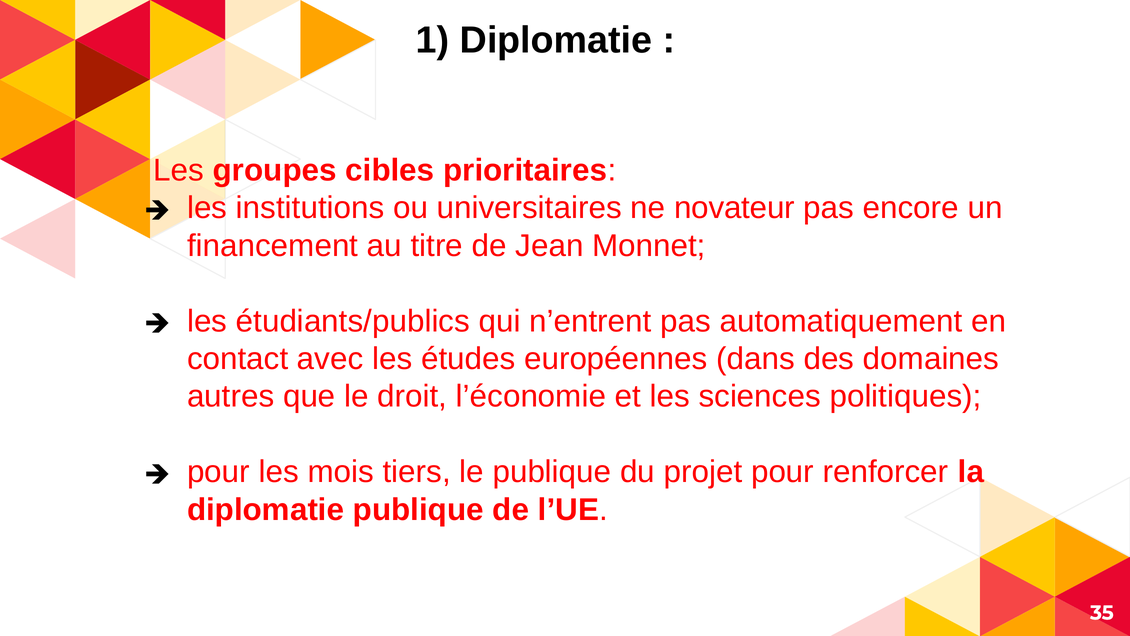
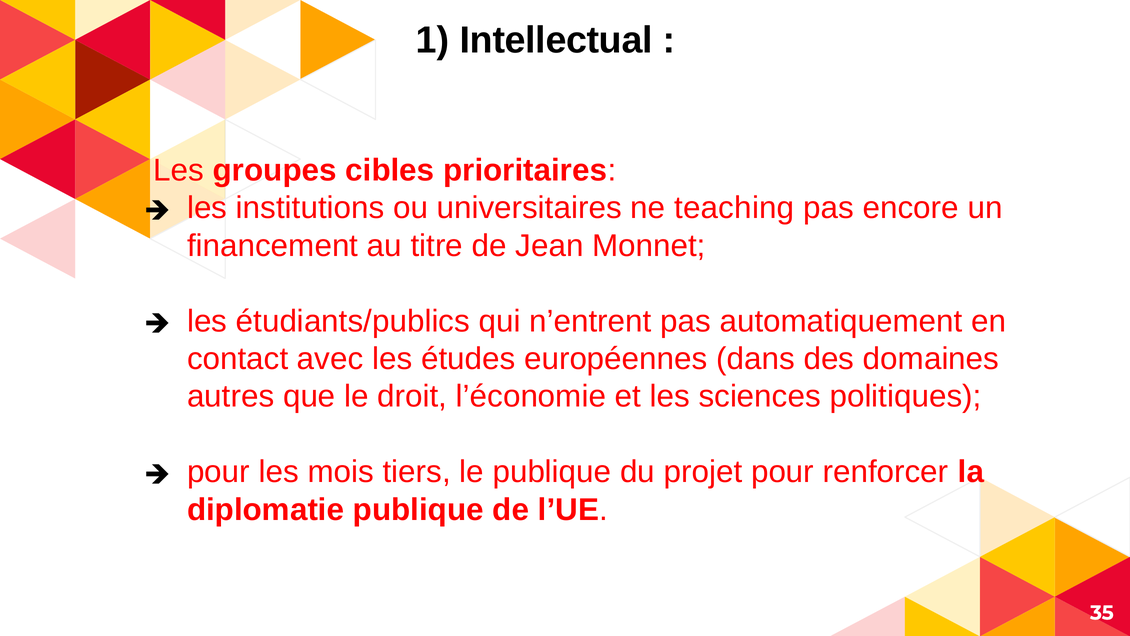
1 Diplomatie: Diplomatie -> Intellectual (556, 40)
novateur: novateur -> teaching (734, 208)
